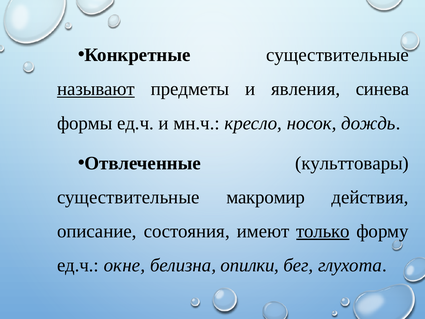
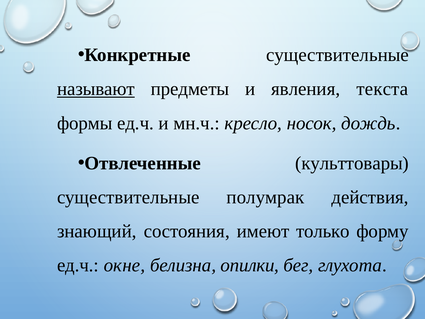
синева: синева -> текста (382, 89)
макромир: макромир -> полумрак (266, 197)
описание: описание -> знающий (97, 231)
только underline: present -> none (323, 231)
